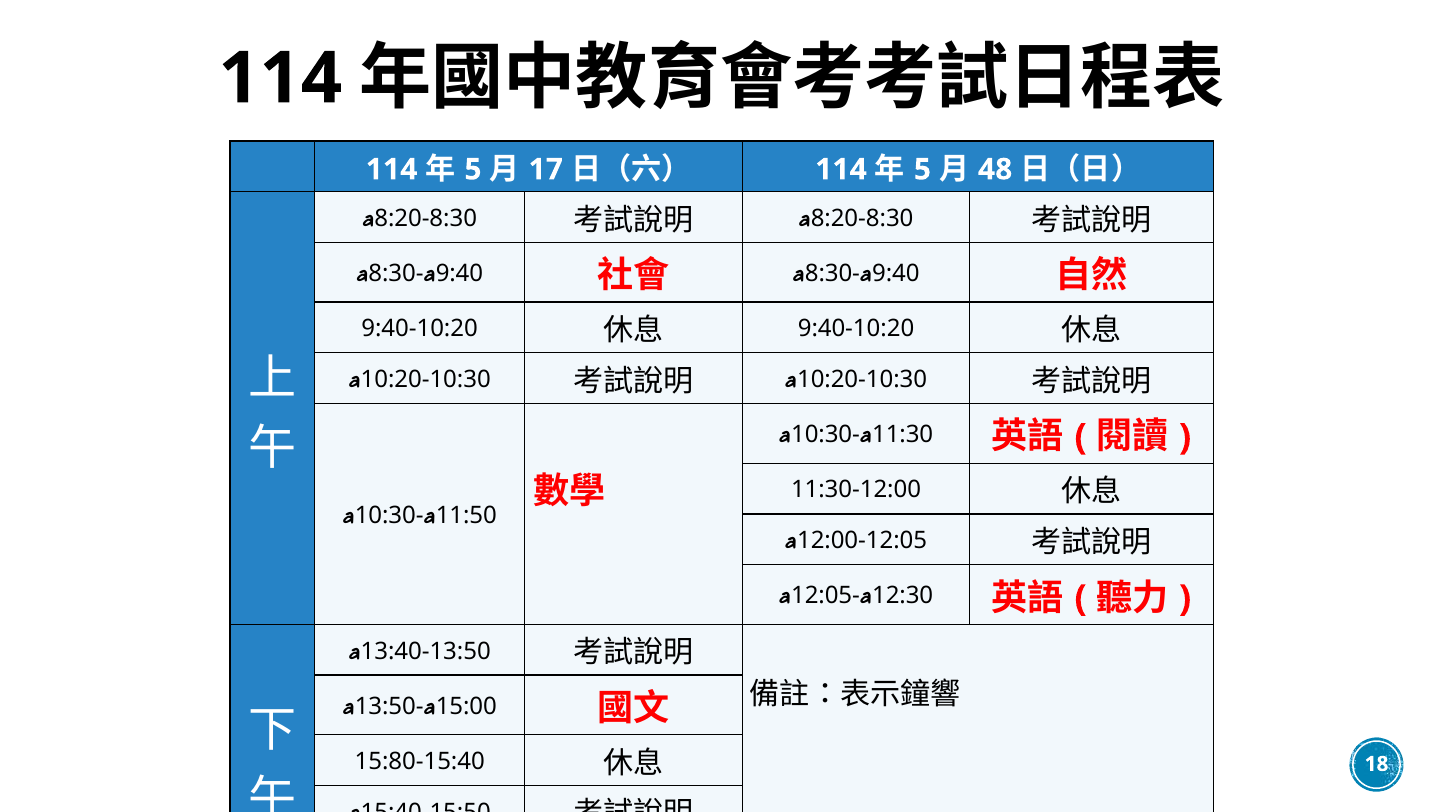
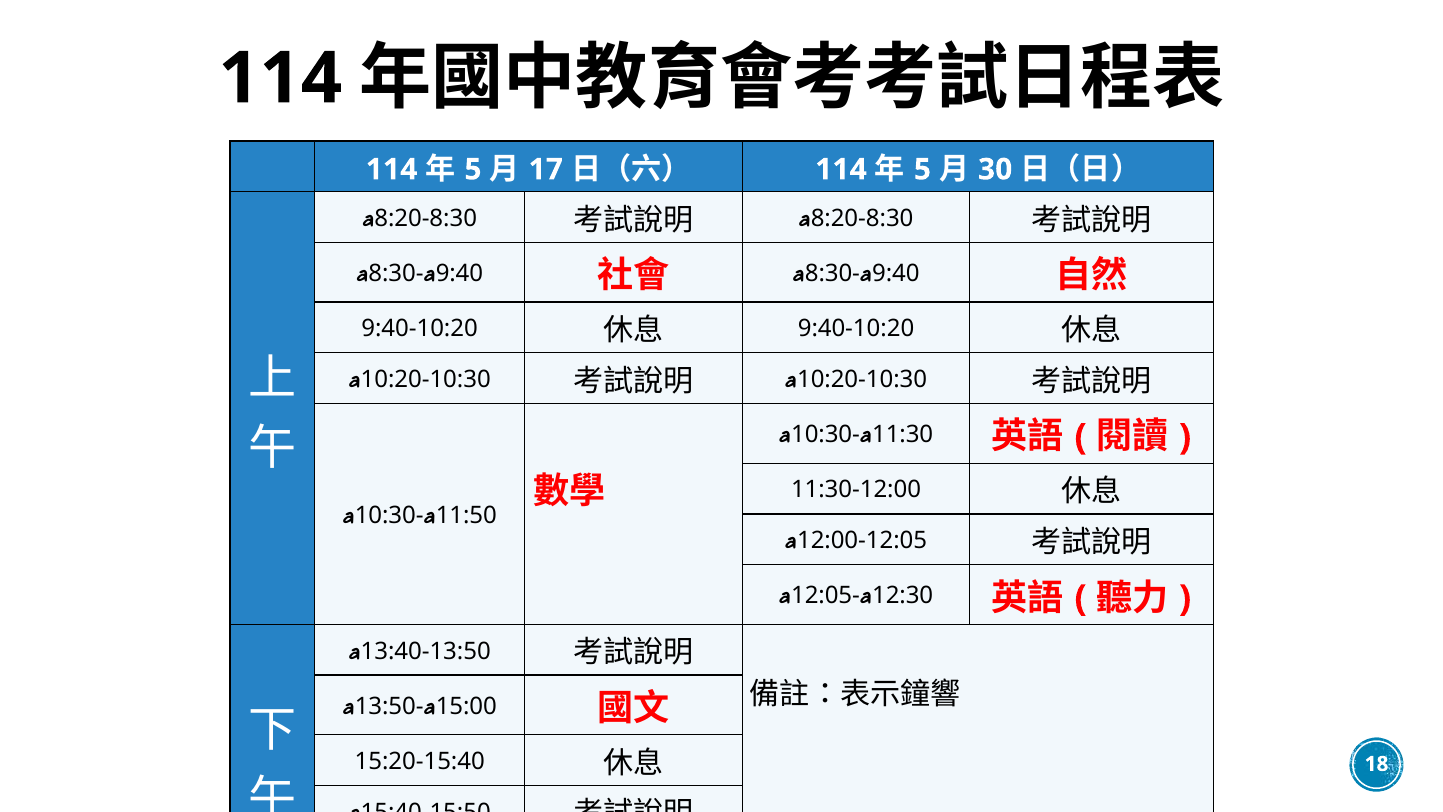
48: 48 -> 30 (995, 169)
15:80-15:40: 15:80-15:40 -> 15:20-15:40 (420, 761)
